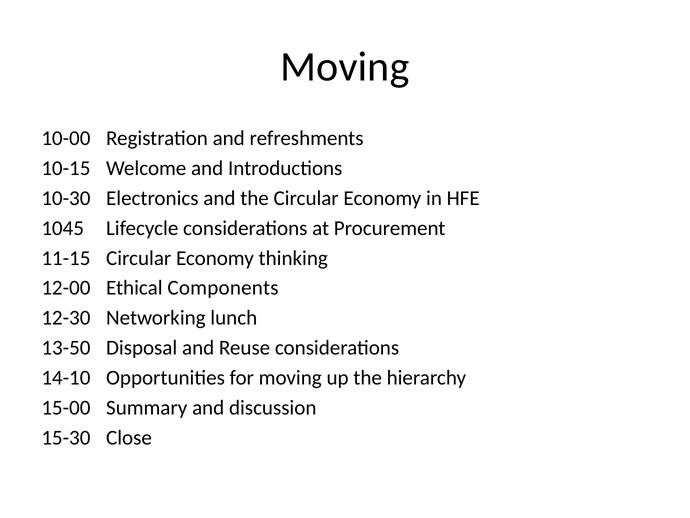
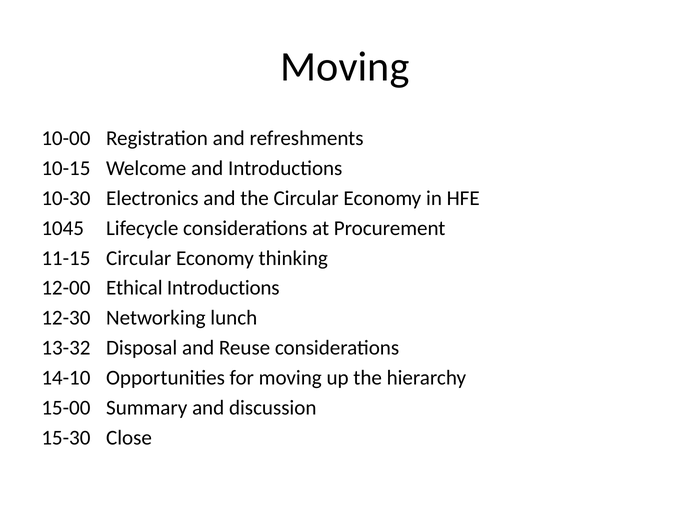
Ethical Components: Components -> Introductions (223, 288)
13-50: 13-50 -> 13-32 (66, 347)
